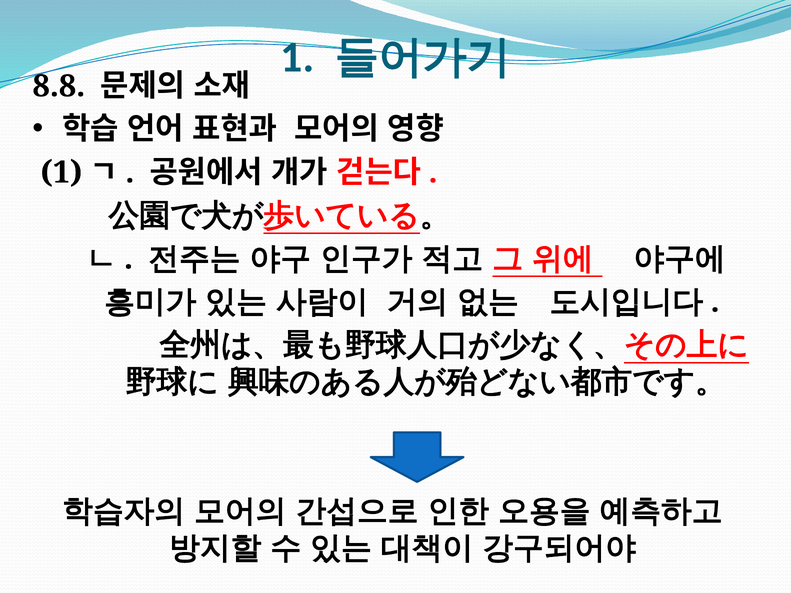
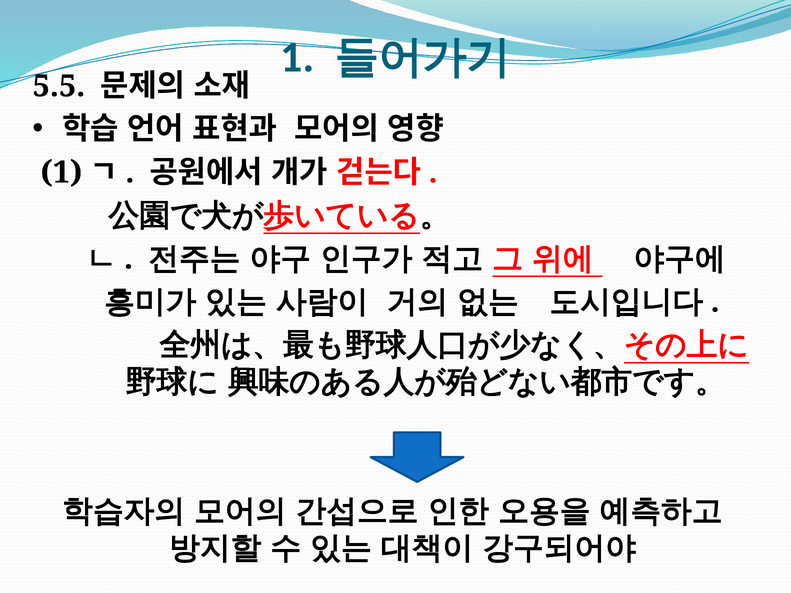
8.8: 8.8 -> 5.5 (59, 86)
